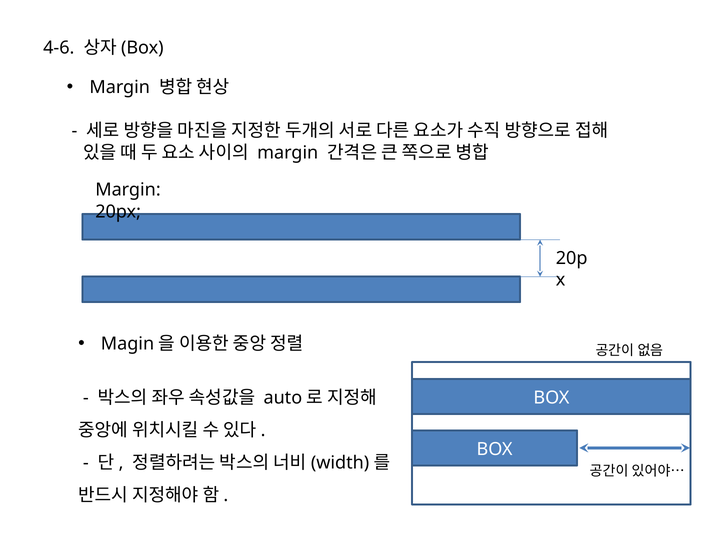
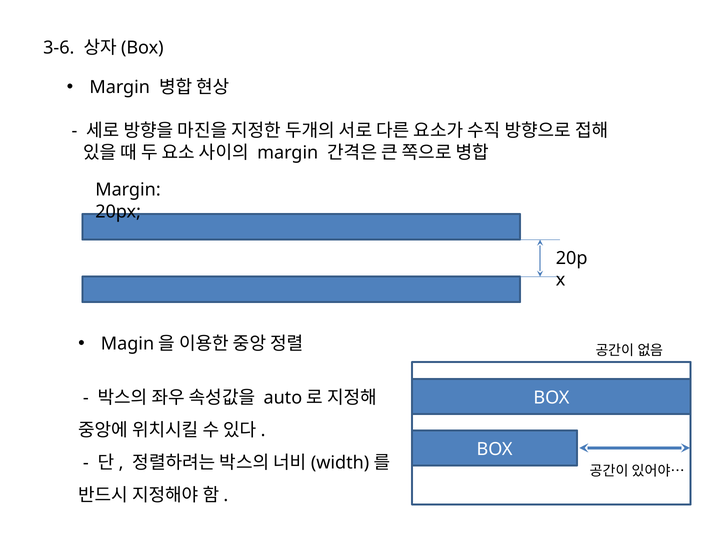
4-6: 4-6 -> 3-6 (59, 48)
